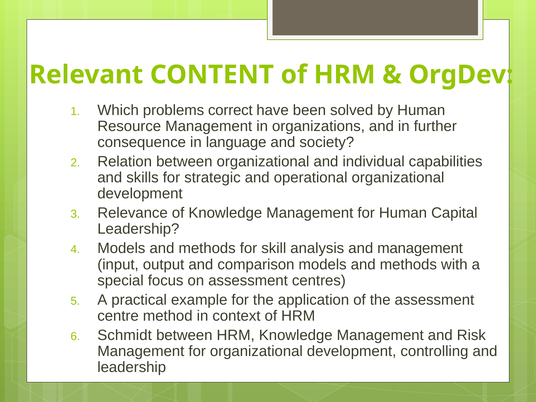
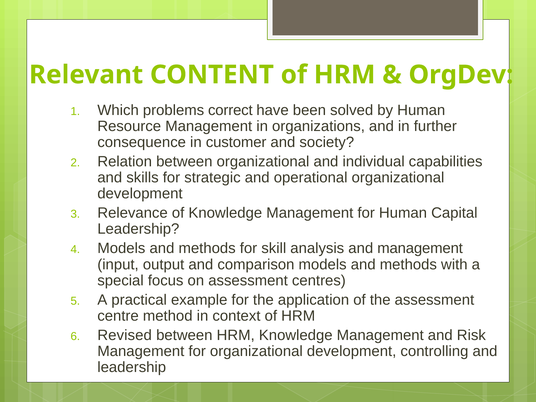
language: language -> customer (236, 142)
Schmidt: Schmidt -> Revised (125, 335)
